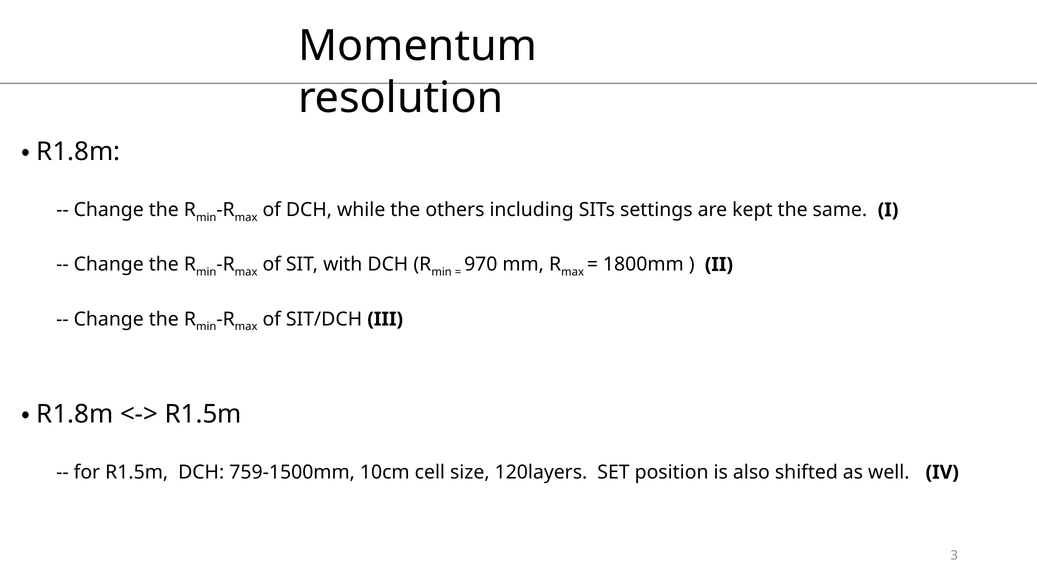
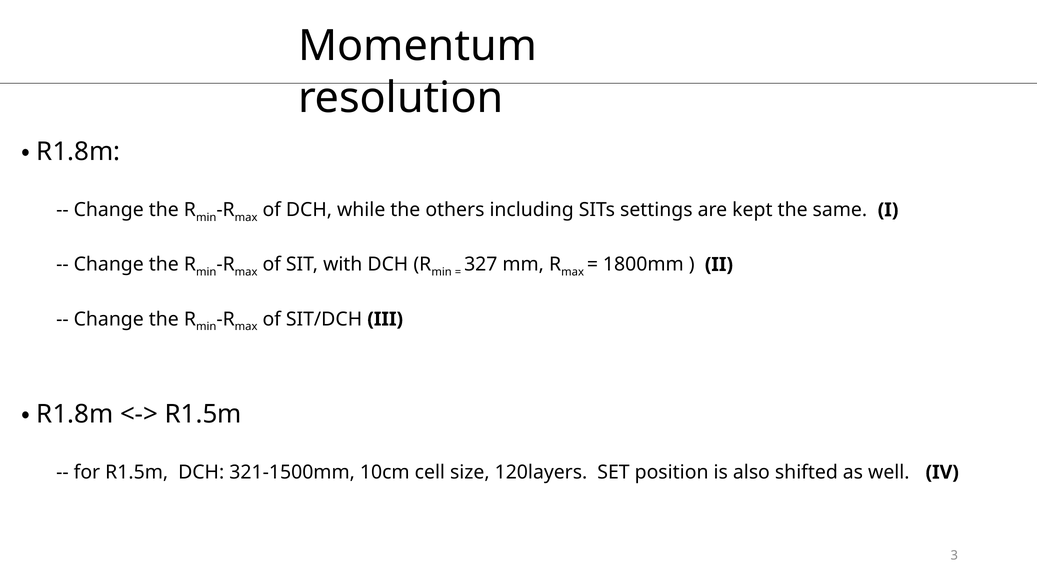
970: 970 -> 327 (481, 265)
759-1500mm: 759-1500mm -> 321-1500mm (292, 473)
